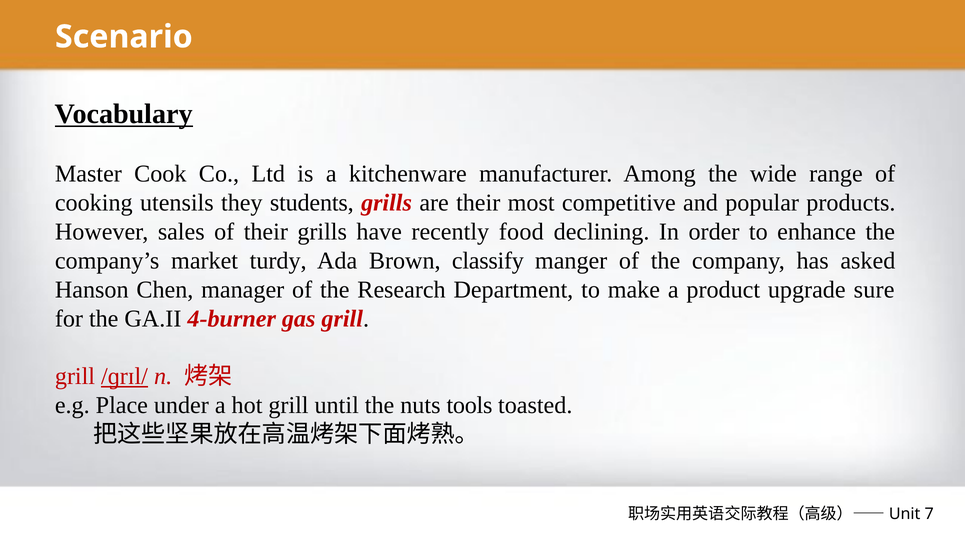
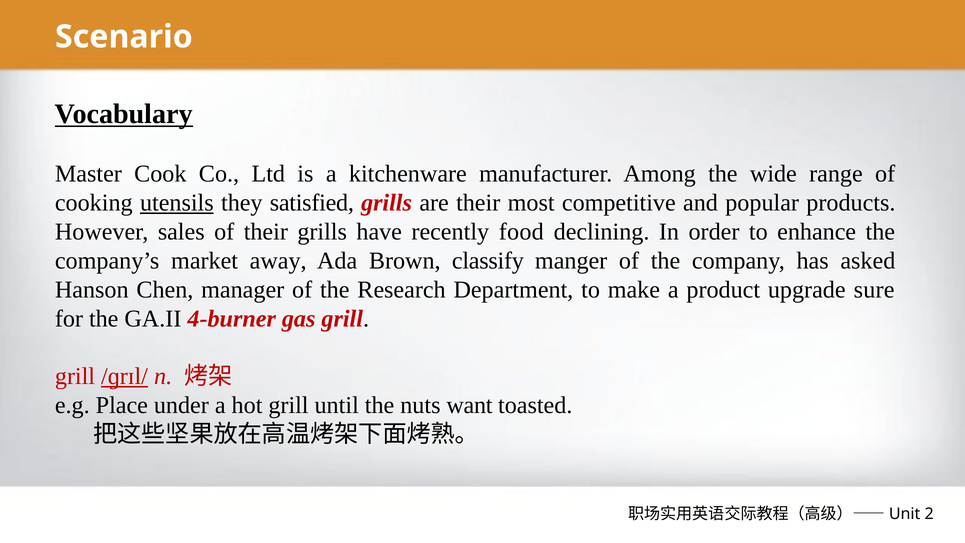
utensils underline: none -> present (177, 203)
students: students -> satisfied (312, 203)
turdy: turdy -> away (278, 261)
tools: tools -> want (469, 405)
7: 7 -> 2 (929, 514)
